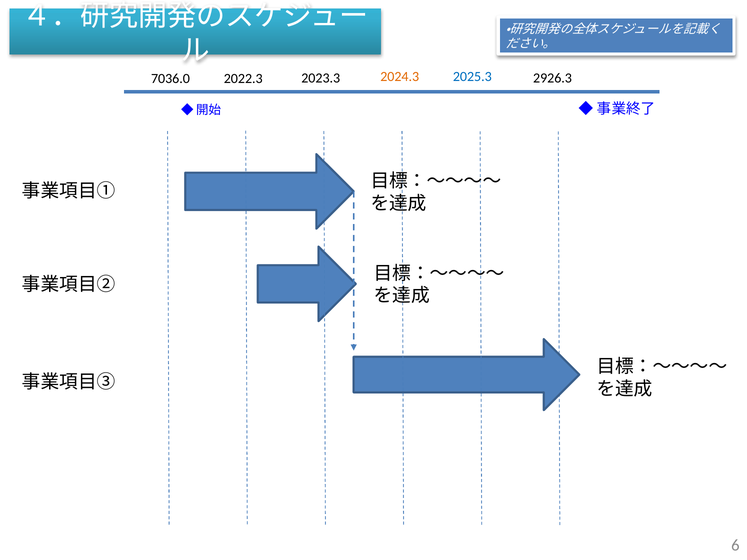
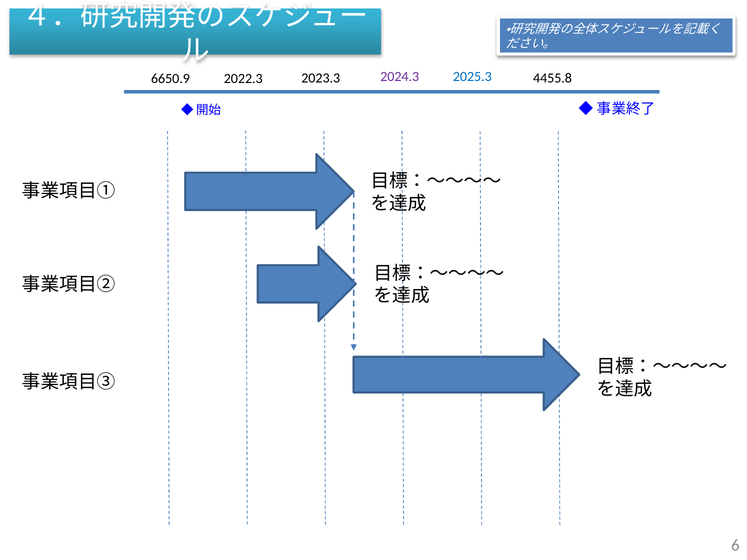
2024.3 colour: orange -> purple (400, 77)
2926.3: 2926.3 -> 4455.8 (553, 78)
7036.0: 7036.0 -> 6650.9 (170, 78)
